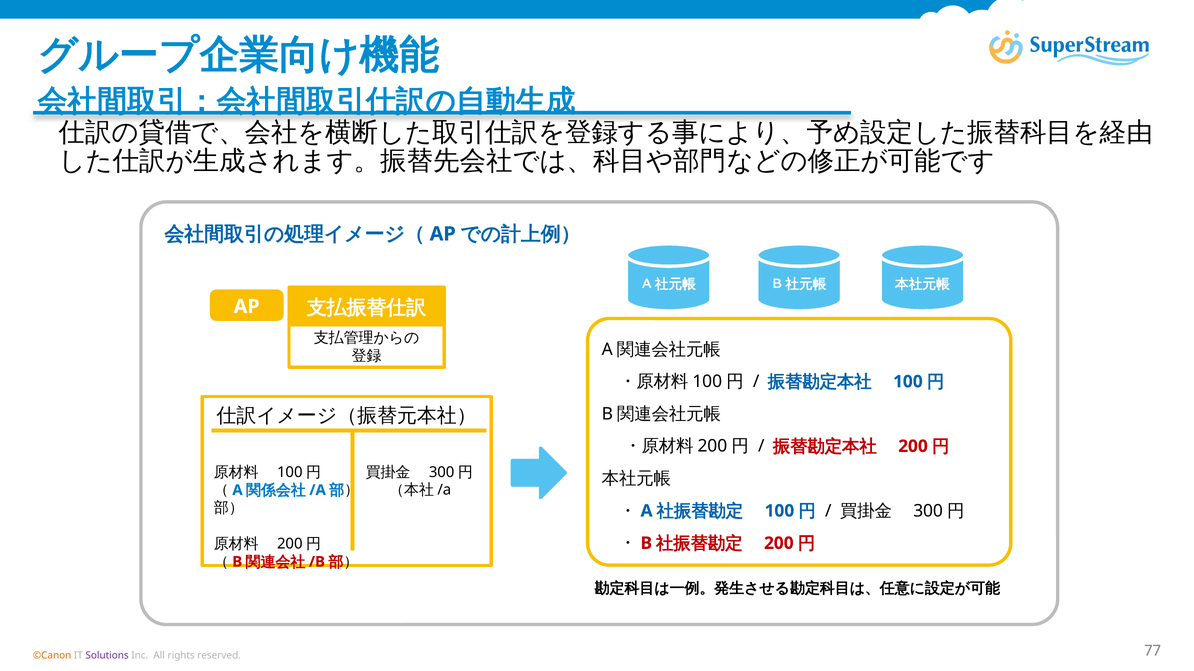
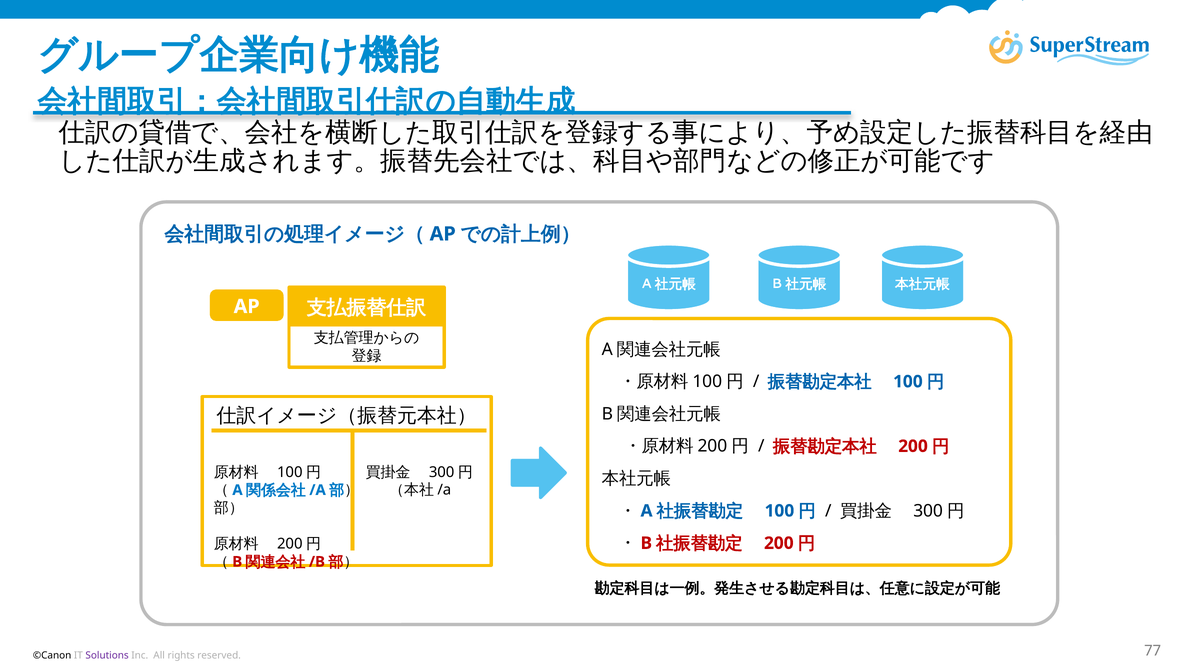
©Canon colour: orange -> black (52, 656)
